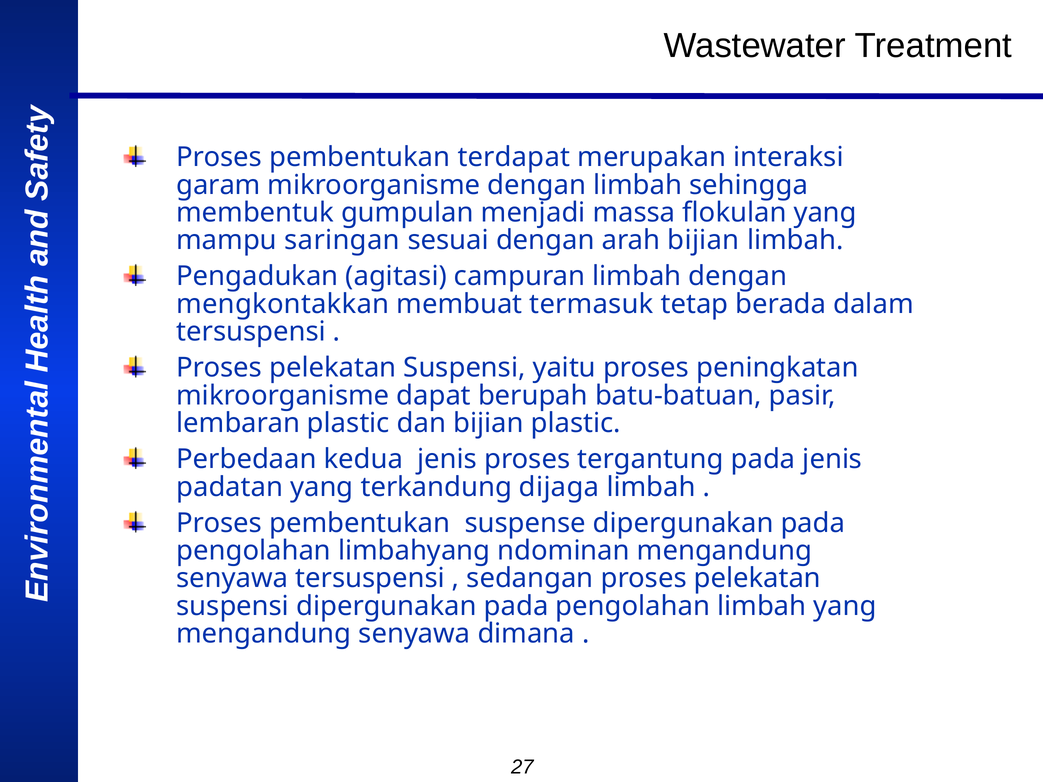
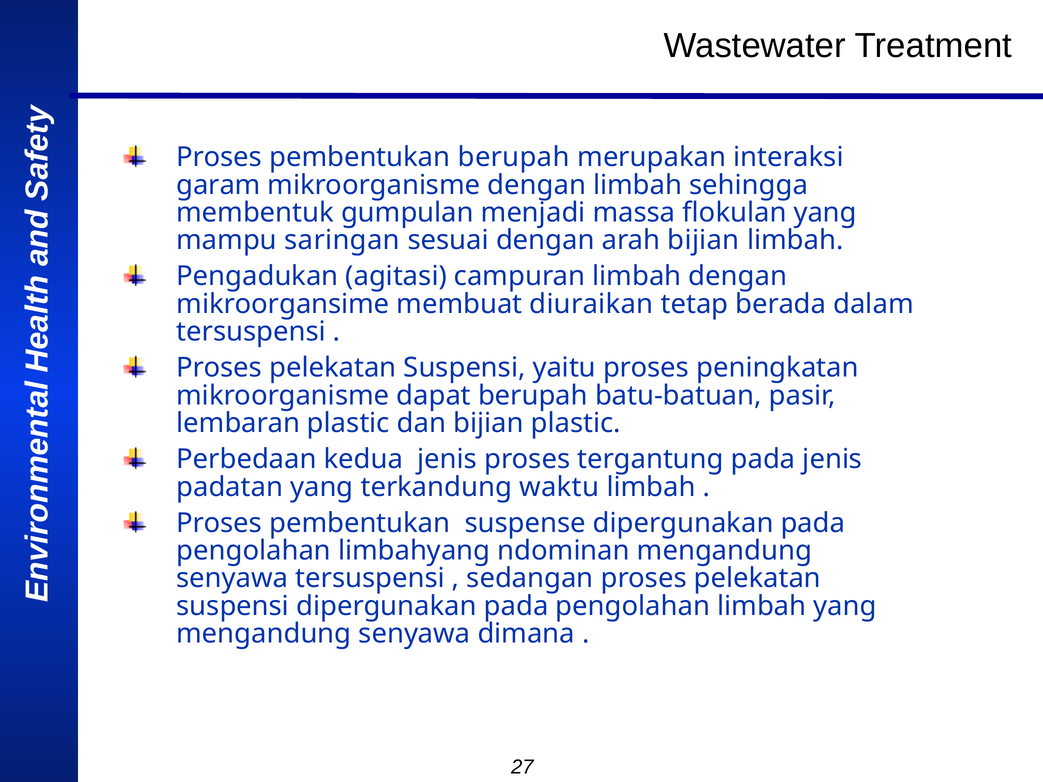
pembentukan terdapat: terdapat -> berupah (514, 157)
mengkontakkan: mengkontakkan -> mikroorgansime (283, 304)
termasuk: termasuk -> diuraikan (591, 304)
dijaga: dijaga -> waktu (559, 487)
